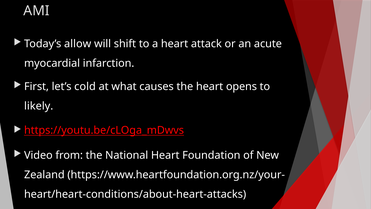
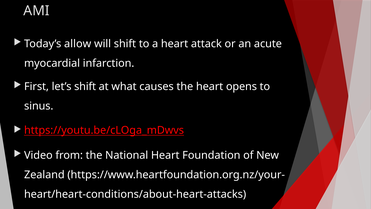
let’s cold: cold -> shift (85, 86)
likely: likely -> sinus (39, 106)
